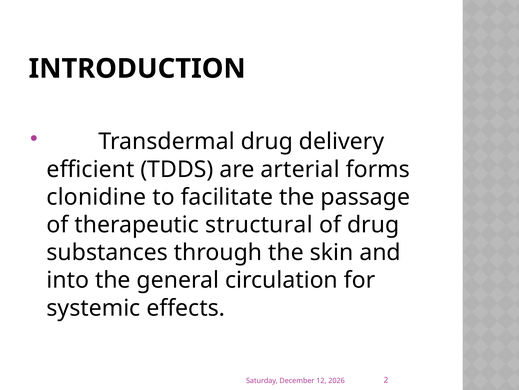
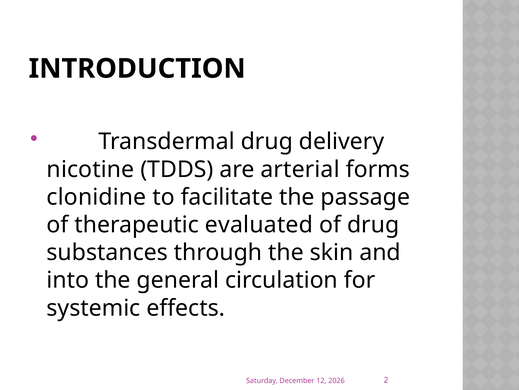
efficient: efficient -> nicotine (90, 169)
structural: structural -> evaluated (259, 224)
